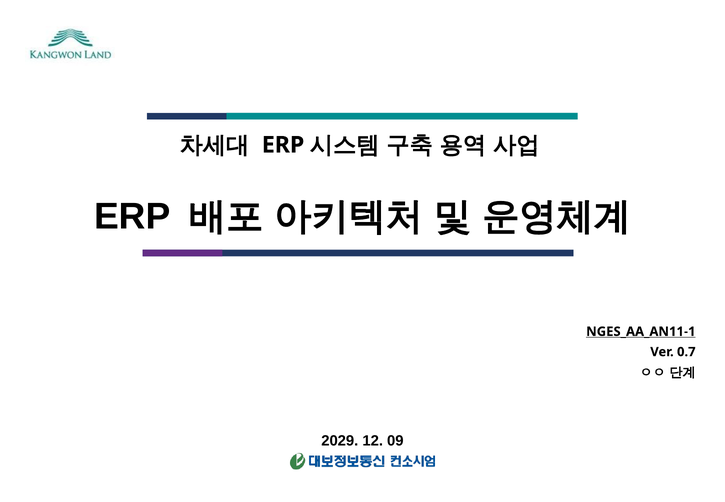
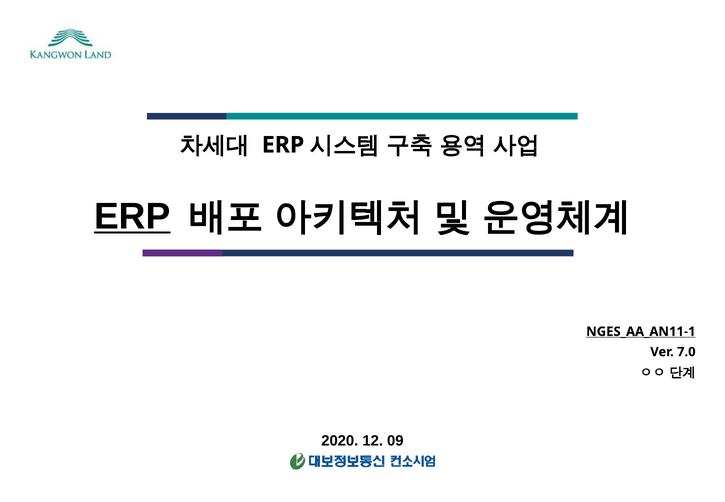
ERP underline: none -> present (132, 216)
0.7: 0.7 -> 7.0 (686, 352)
2029: 2029 -> 2020 (340, 441)
